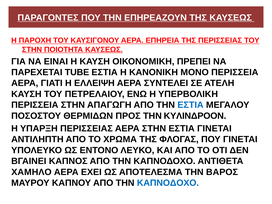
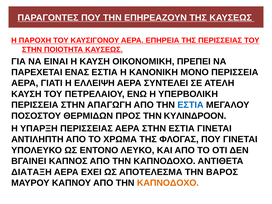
TUBE: TUBE -> ΕΝΑΣ (77, 72)
ΧΑΜΗΛΟ: ΧΑΜΗΛΟ -> ΔΙΑΤΑΞΗ (31, 172)
ΚΑΠΝΟΔΟΧΟ colour: blue -> orange (168, 183)
